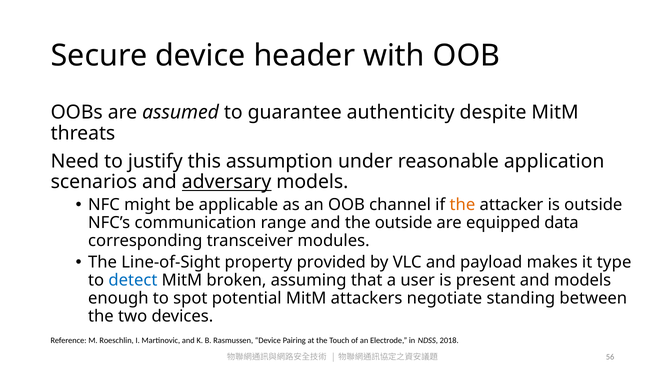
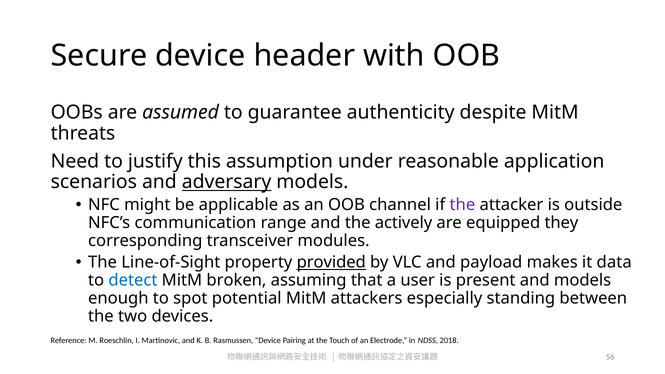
the colour: orange -> purple (462, 205)
the outside: outside -> actively (404, 223)
data: data -> they (561, 223)
provided underline: none -> present (331, 262)
type: type -> data (614, 262)
negotiate: negotiate -> especially (445, 298)
